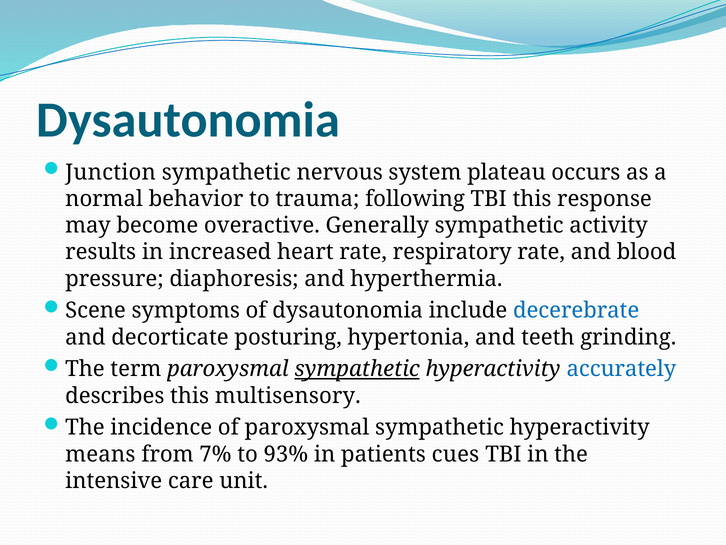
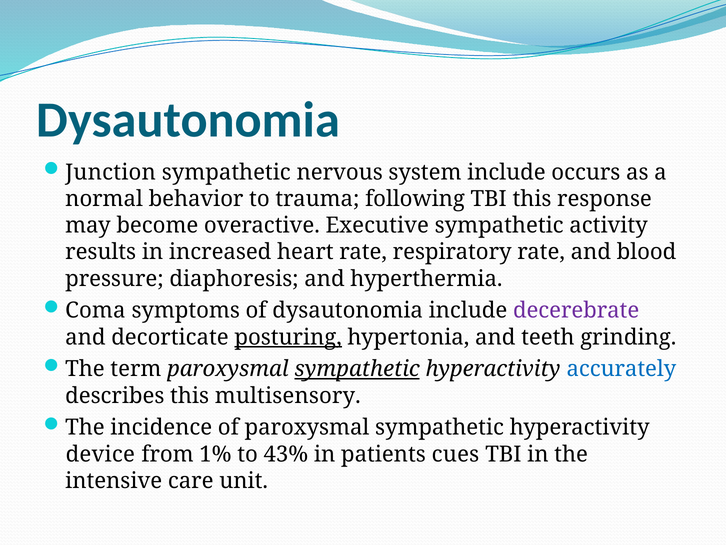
system plateau: plateau -> include (506, 172)
Generally: Generally -> Executive (377, 225)
Scene: Scene -> Coma (95, 310)
decerebrate colour: blue -> purple (576, 310)
posturing underline: none -> present (288, 337)
means: means -> device (100, 454)
7%: 7% -> 1% (215, 454)
93%: 93% -> 43% (286, 454)
